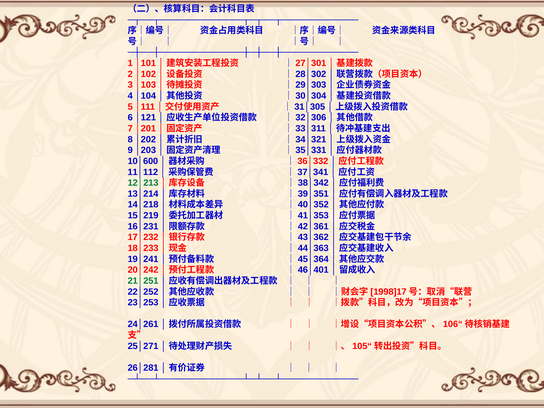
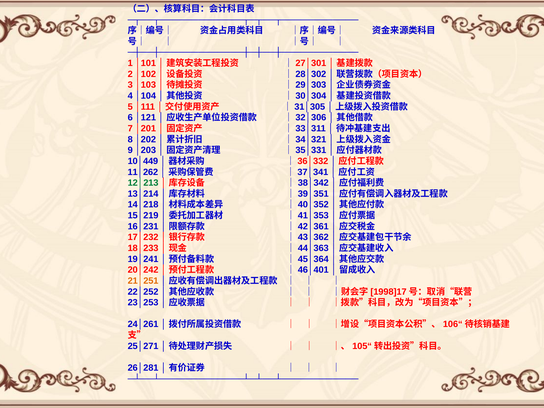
10│600: 10│600 -> 10│449 (143, 161)
11│112: 11│112 -> 11│262 (143, 172)
21│251 colour: green -> orange (143, 281)
